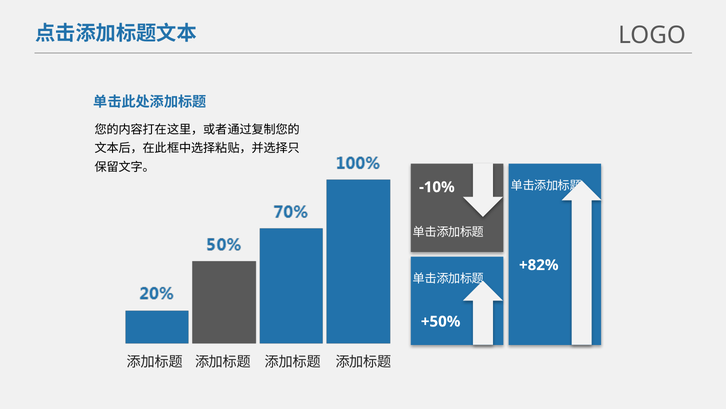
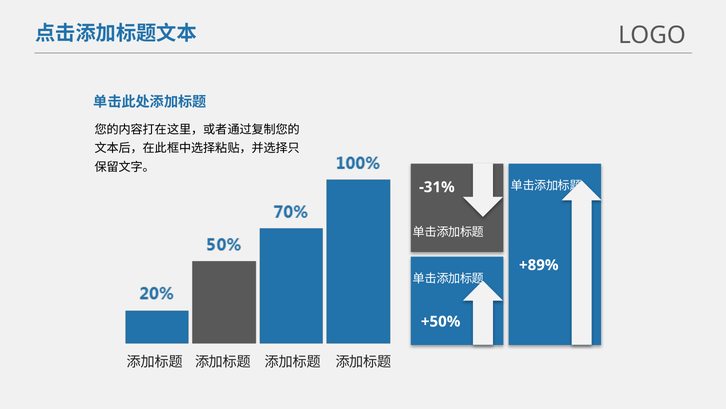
-10%: -10% -> -31% (437, 187)
+82%: +82% -> +89% (539, 265)
